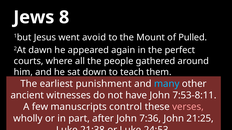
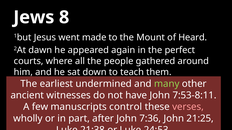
avoid: avoid -> made (94, 37)
Pulled: Pulled -> Heard (193, 37)
punishment: punishment -> undermined (104, 84)
many colour: light blue -> light green (167, 84)
